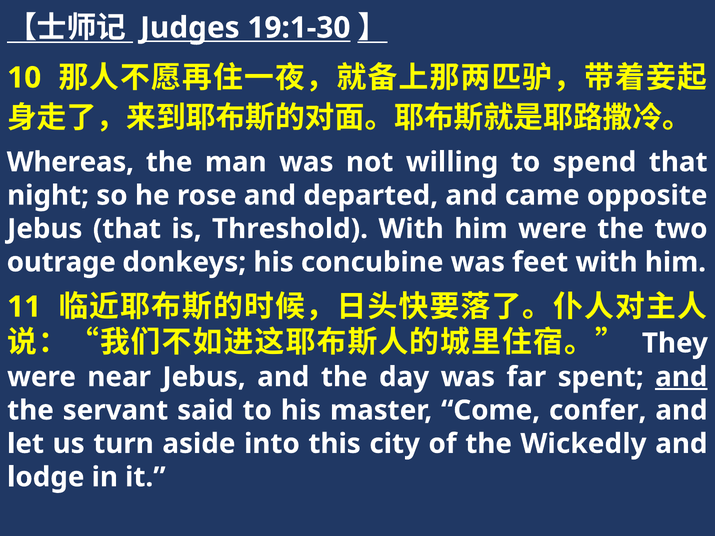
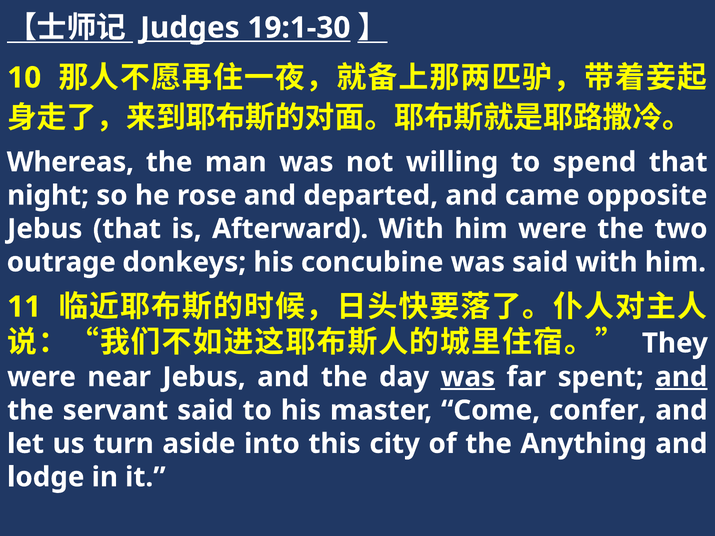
Threshold: Threshold -> Afterward (290, 229)
was feet: feet -> said (540, 262)
was underline: none -> present (468, 377)
Wickedly: Wickedly -> Anything (584, 444)
